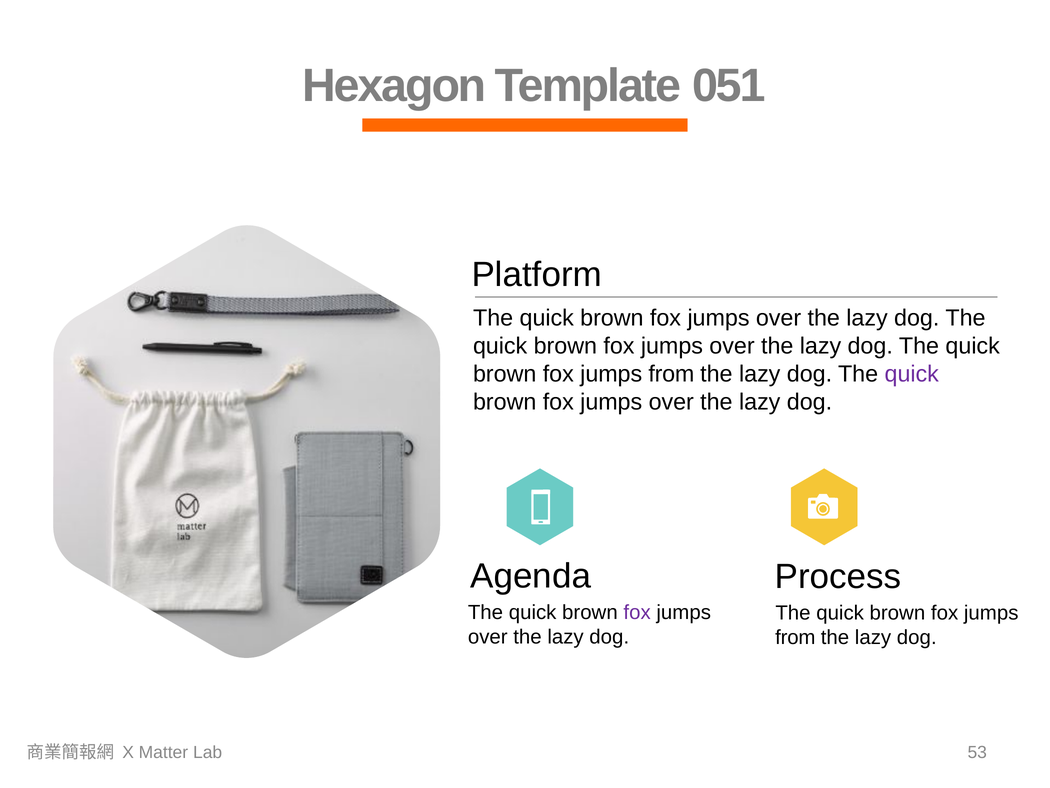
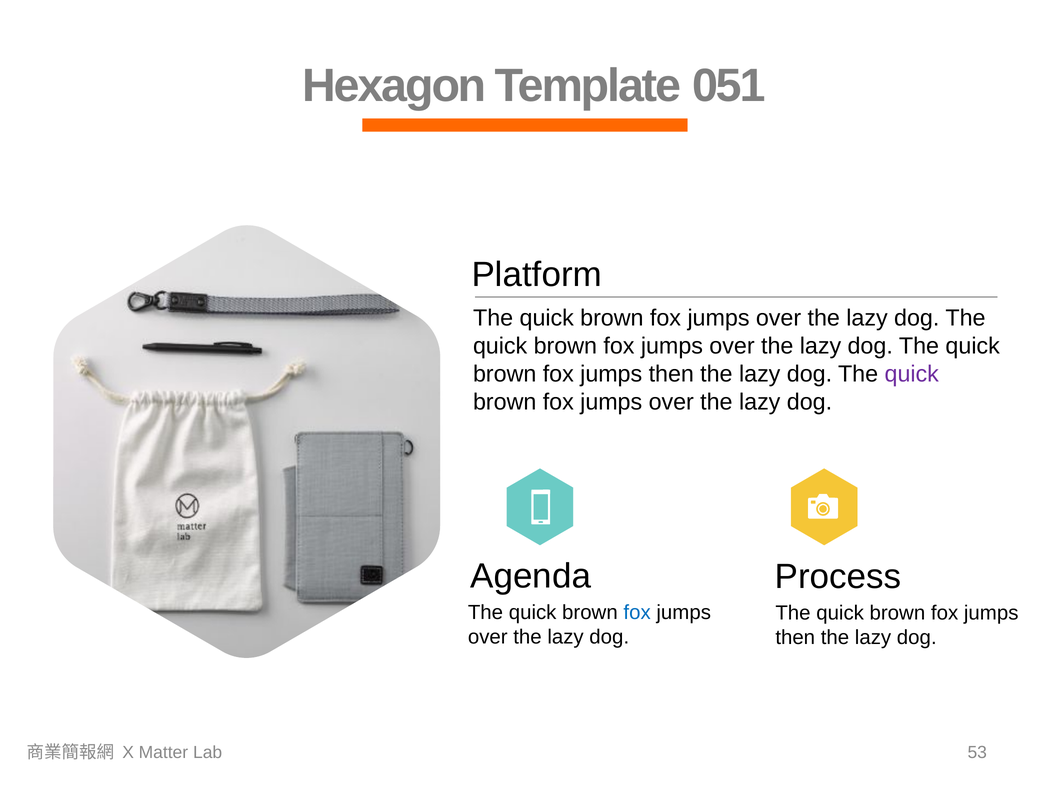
from: from -> then (671, 374)
fox colour: purple -> blue (637, 612)
from: from -> then (795, 637)
